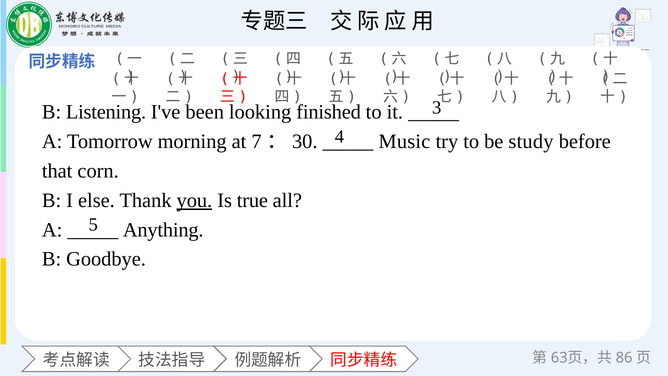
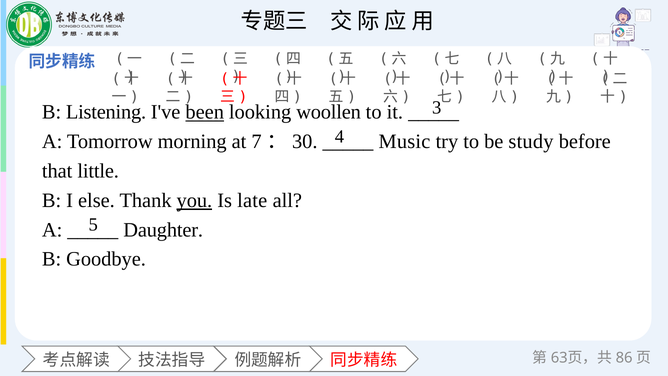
been underline: none -> present (205, 112)
finished: finished -> woollen (329, 112)
corn: corn -> little (98, 171)
true: true -> late (252, 200)
Anything: Anything -> Daughter (163, 230)
